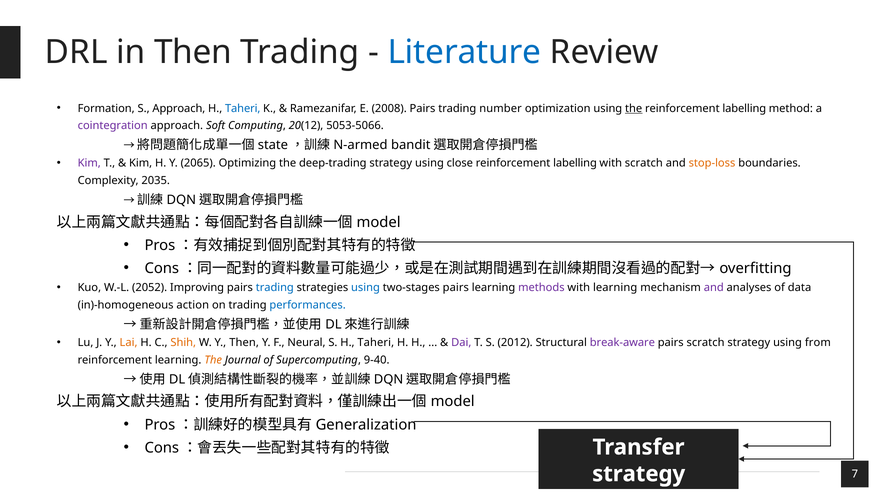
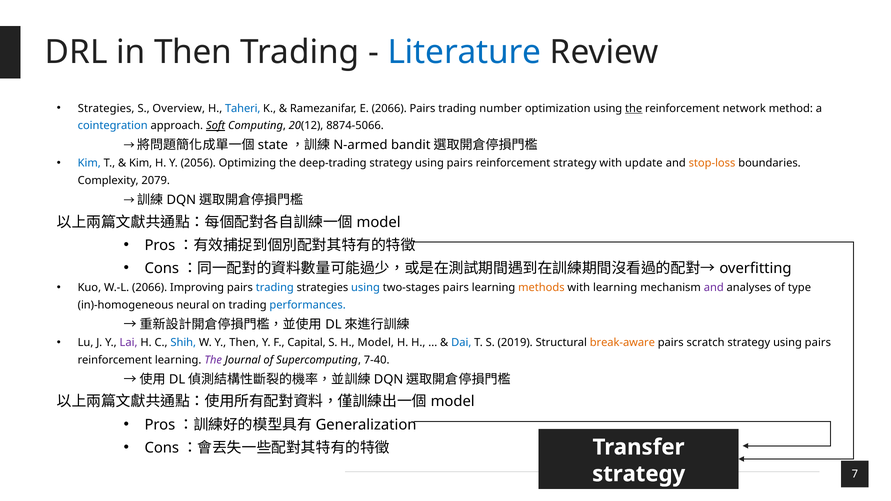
Formation: Formation -> Strategies (106, 108)
S Approach: Approach -> Overview (179, 108)
E 2008: 2008 -> 2066 (389, 108)
labelling: labelling -> network (744, 108)
cointegration colour: purple -> blue (113, 126)
Soft underline: none -> present (216, 126)
5053-5066: 5053-5066 -> 8874-5066 (355, 126)
Kim colour: purple -> blue (89, 163)
2065: 2065 -> 2056 (198, 163)
close: close -> pairs (460, 163)
labelling: labelling -> strategy (575, 163)
with scratch: scratch -> update (644, 163)
2035: 2035 -> 2079 (156, 181)
W.-L 2052: 2052 -> 2066 (150, 288)
methods colour: purple -> orange (541, 288)
data: data -> type (800, 288)
action: action -> neural (193, 305)
Lai colour: orange -> purple (129, 343)
Shih colour: orange -> blue (183, 343)
Neural: Neural -> Capital (307, 343)
S H Taheri: Taheri -> Model (376, 343)
Dai colour: purple -> blue (461, 343)
2012: 2012 -> 2019 (515, 343)
break-aware colour: purple -> orange (622, 343)
from: from -> pairs (818, 343)
The colour: orange -> purple (213, 360)
9-40: 9-40 -> 7-40 (377, 360)
